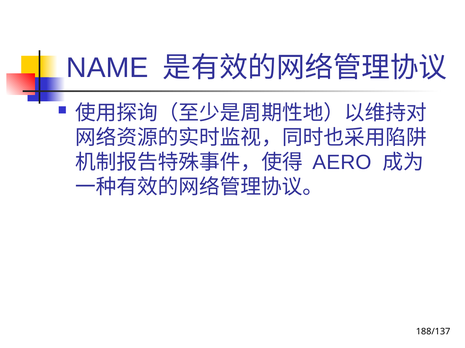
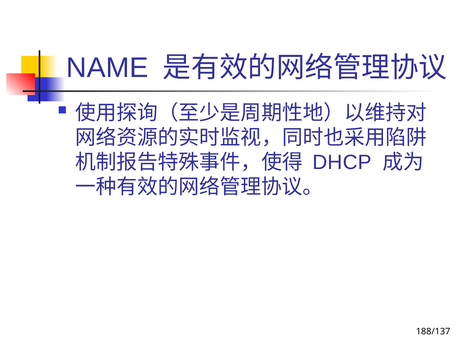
AERO: AERO -> DHCP (342, 163)
